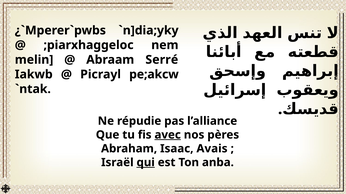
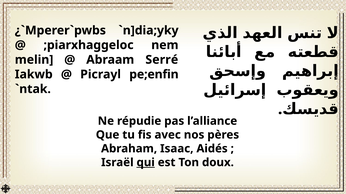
pe;akcw: pe;akcw -> pe;enfin (154, 75)
avec underline: present -> none (168, 135)
Avais: Avais -> Aidés (212, 149)
anba: anba -> doux (218, 163)
